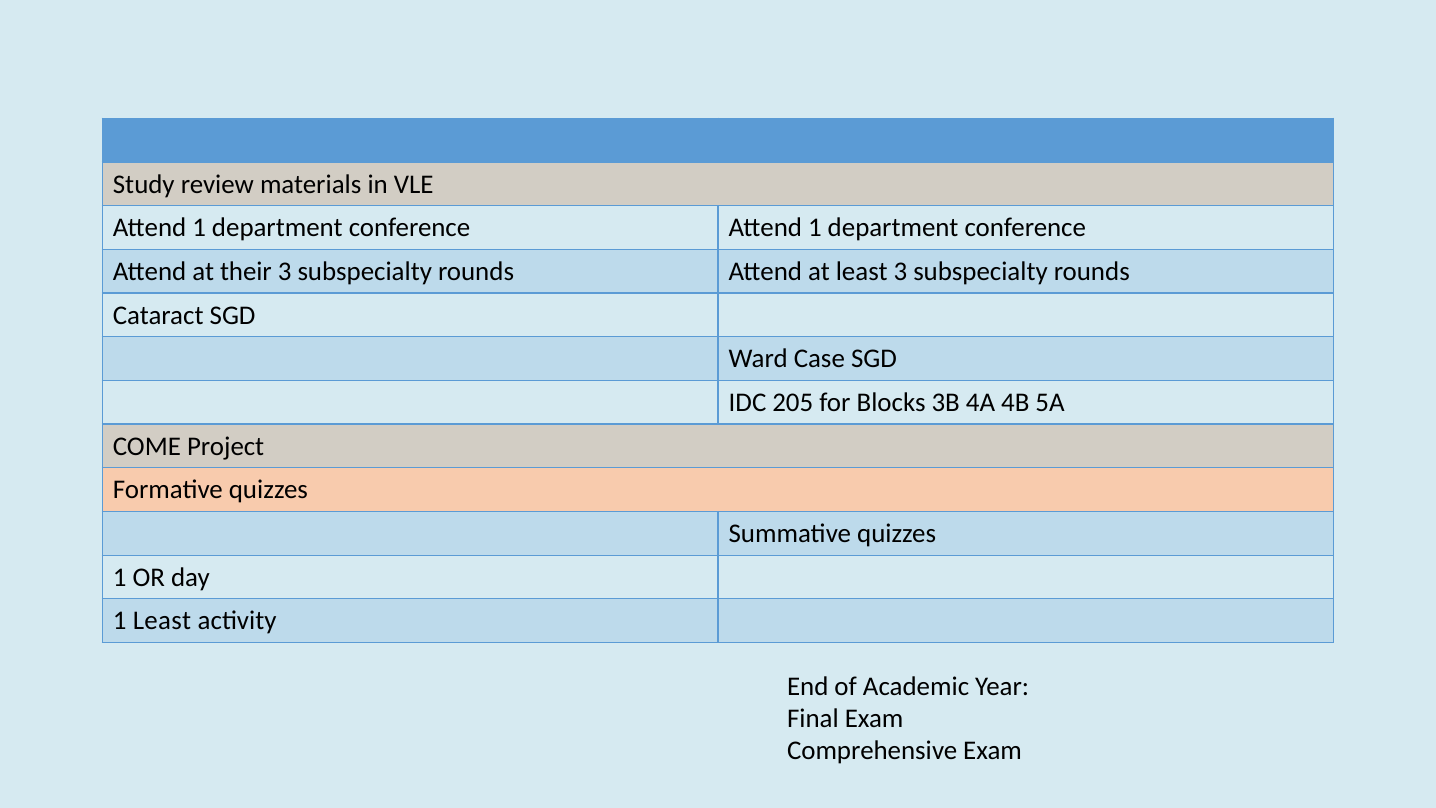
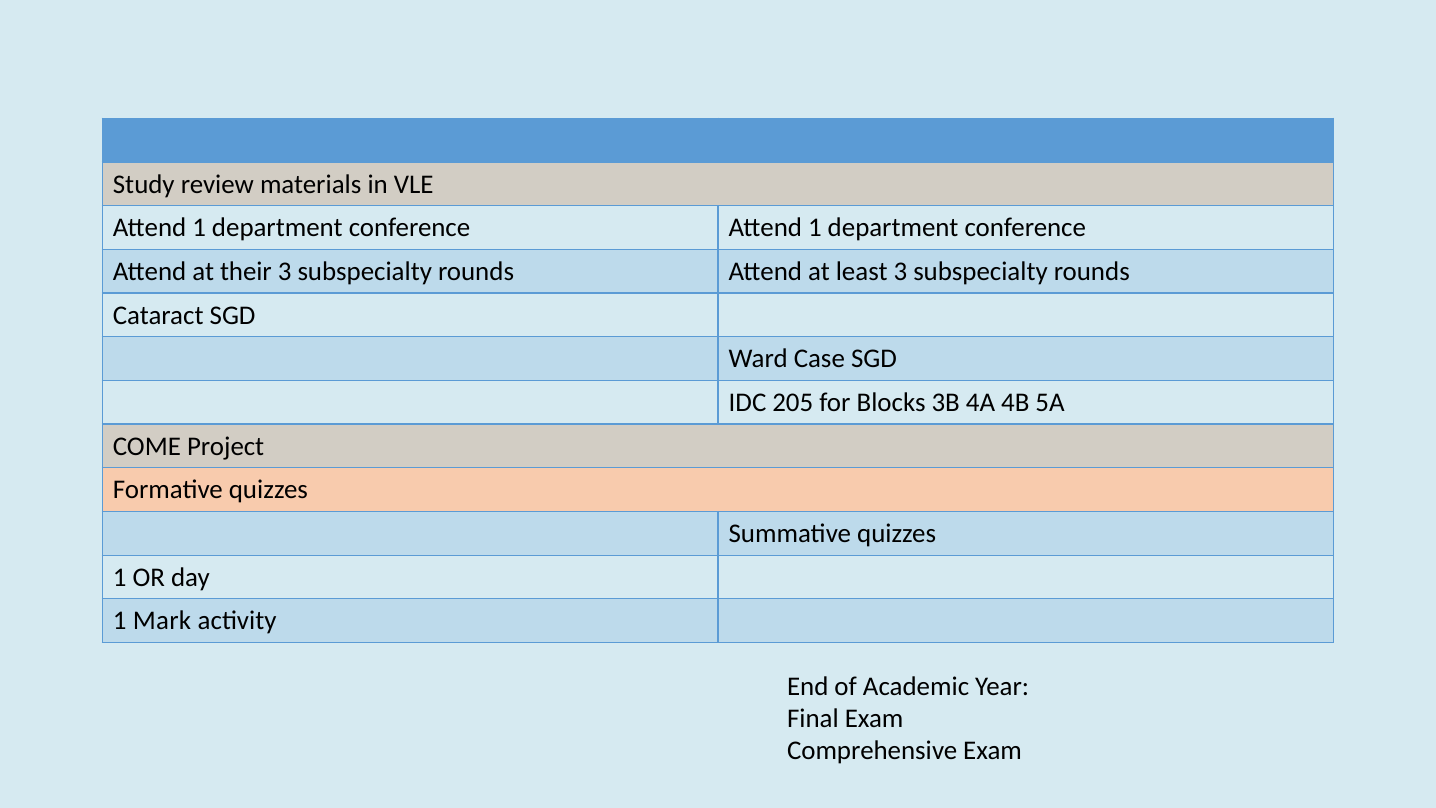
1 Least: Least -> Mark (162, 621)
